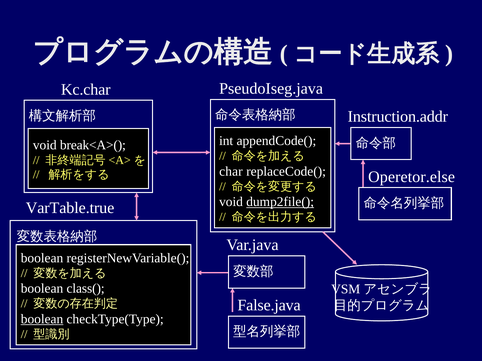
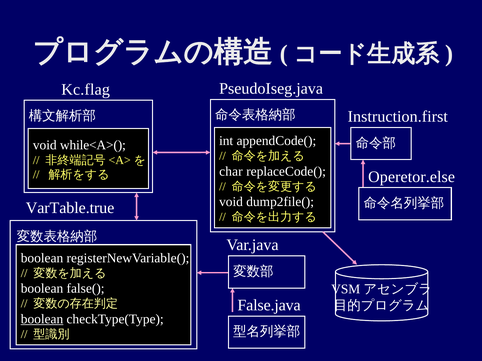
Kc.char: Kc.char -> Kc.flag (86, 90)
Instruction.addr: Instruction.addr -> Instruction.first (398, 117)
break<A>(: break<A>( -> while<A>( (93, 145)
dump2file( underline: present -> none (280, 202)
class(: class( -> false( (86, 289)
